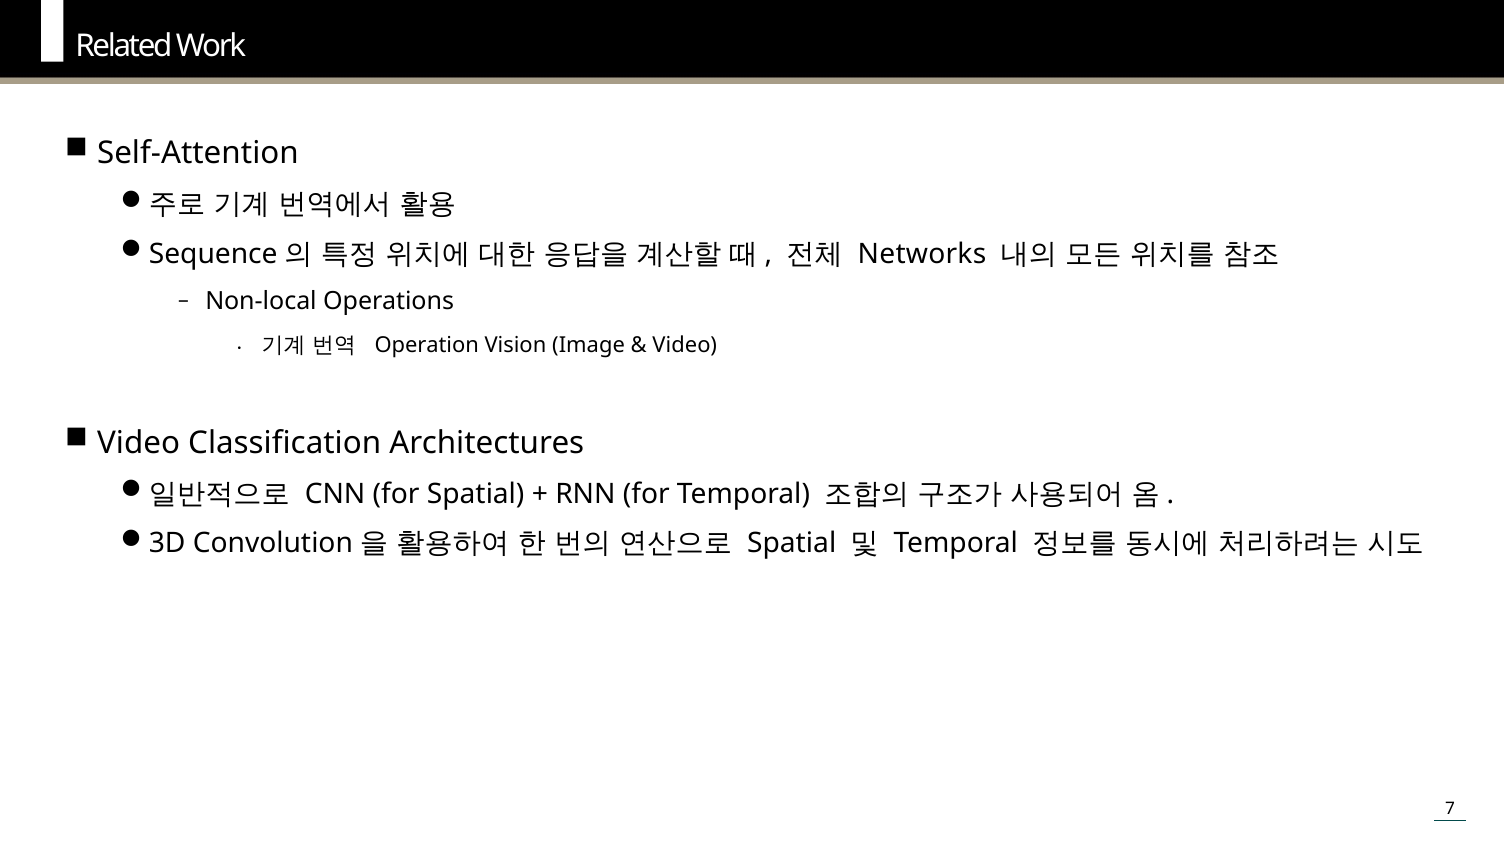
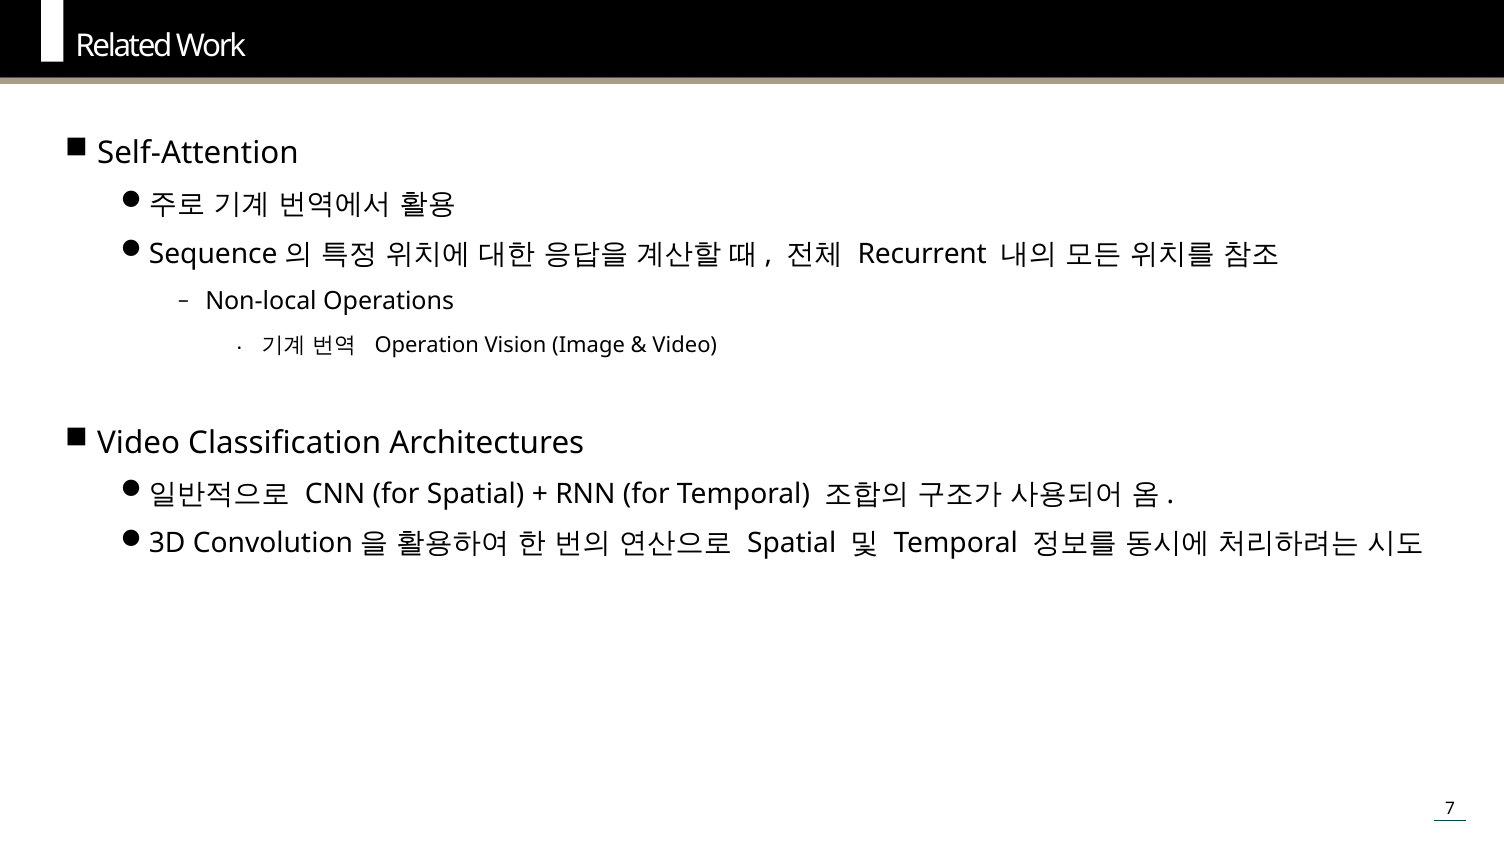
Networks: Networks -> Recurrent (922, 254)
